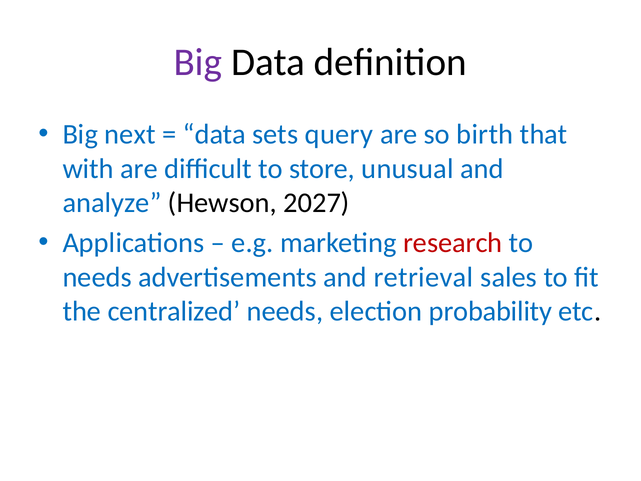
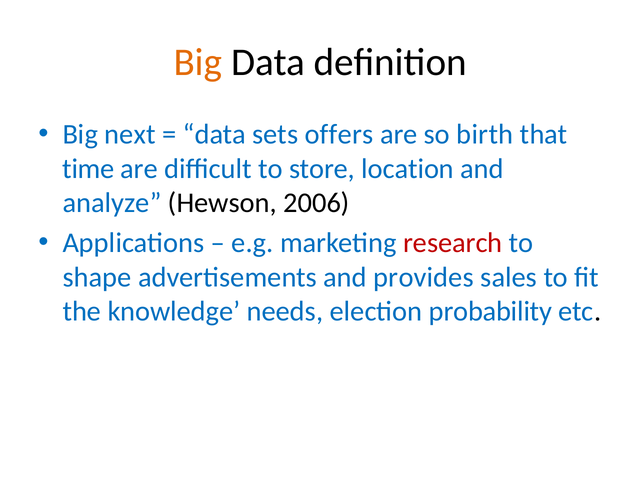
Big colour: purple -> orange (198, 62)
query: query -> offers (339, 134)
with: with -> time (88, 169)
unusual: unusual -> location (408, 169)
2027: 2027 -> 2006 (316, 203)
needs: needs -> shape (97, 277)
retrieval: retrieval -> provides (424, 277)
centralized: centralized -> knowledge (174, 311)
